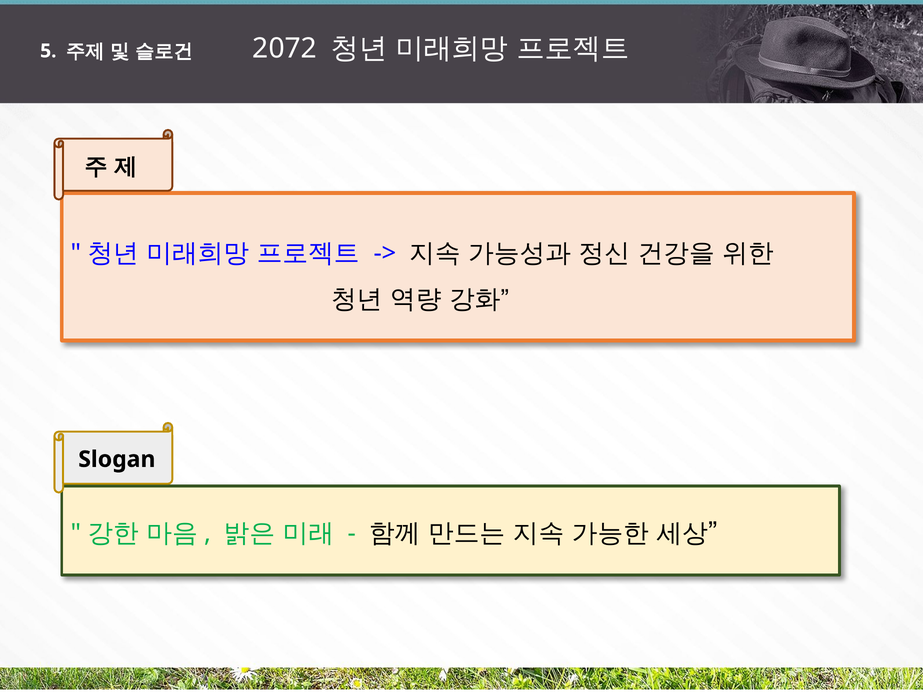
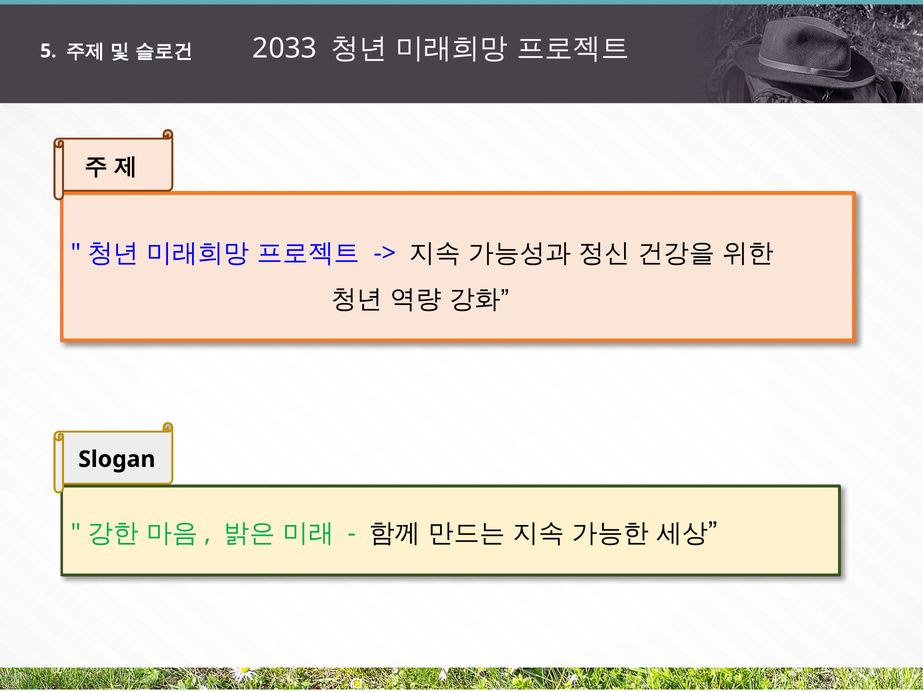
2072: 2072 -> 2033 (285, 48)
